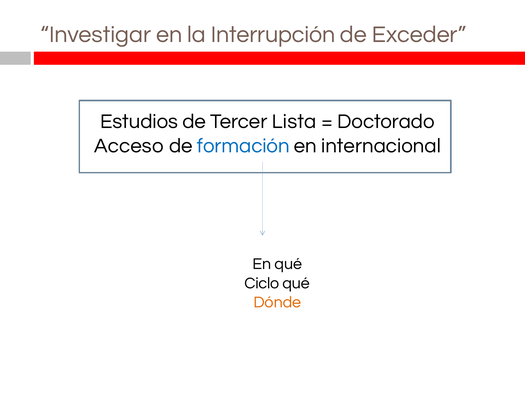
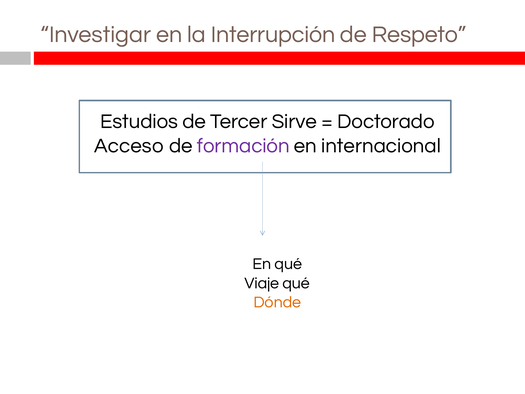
Exceder: Exceder -> Respeto (419, 34)
Lista: Lista -> Sirve (294, 121)
formación colour: blue -> purple (243, 146)
Ciclo: Ciclo -> Viaje (262, 283)
